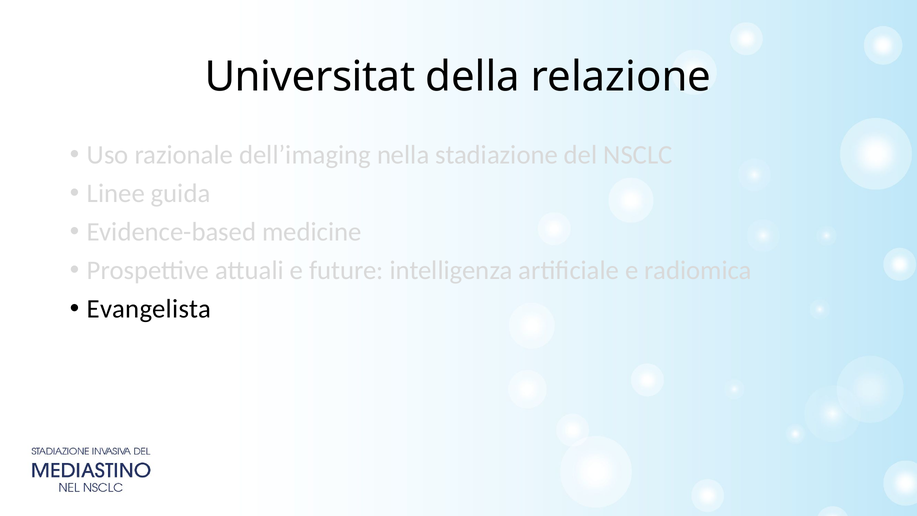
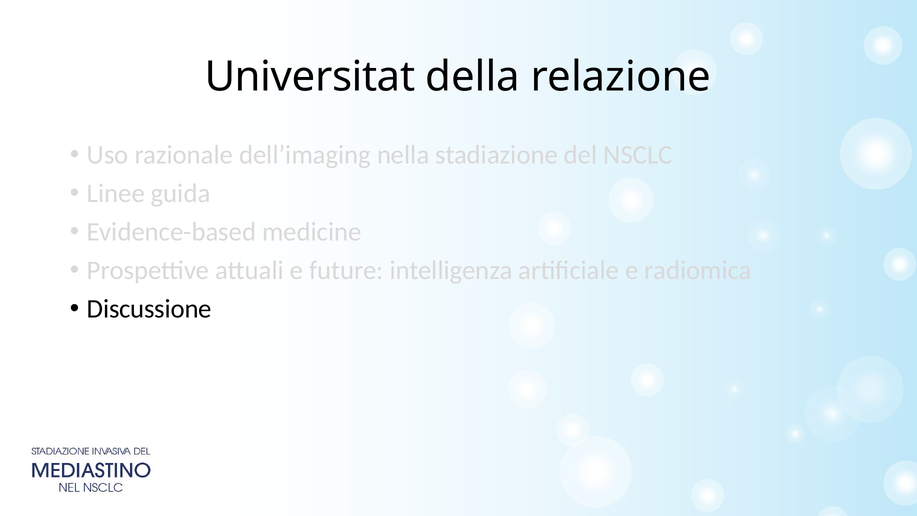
Evangelista: Evangelista -> Discussione (149, 309)
